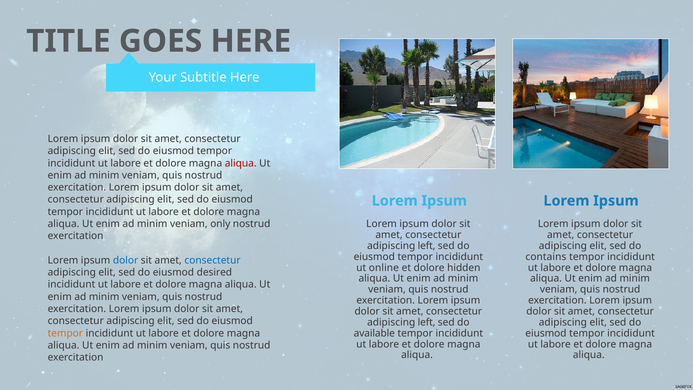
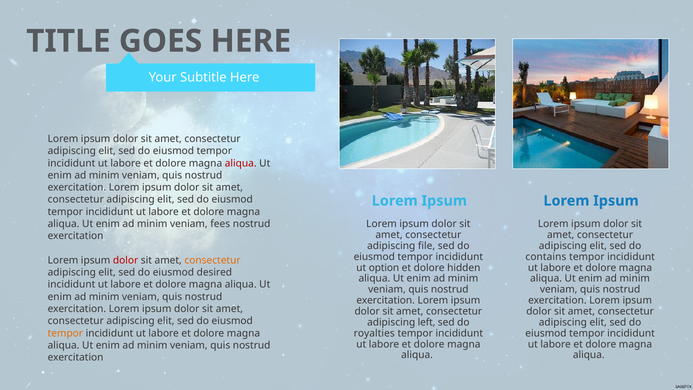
only: only -> fees (220, 224)
left: left -> file (427, 246)
dolor colour: blue -> red (126, 260)
consectetur colour: blue -> orange (213, 260)
online: online -> option (384, 268)
available: available -> royalties (374, 333)
